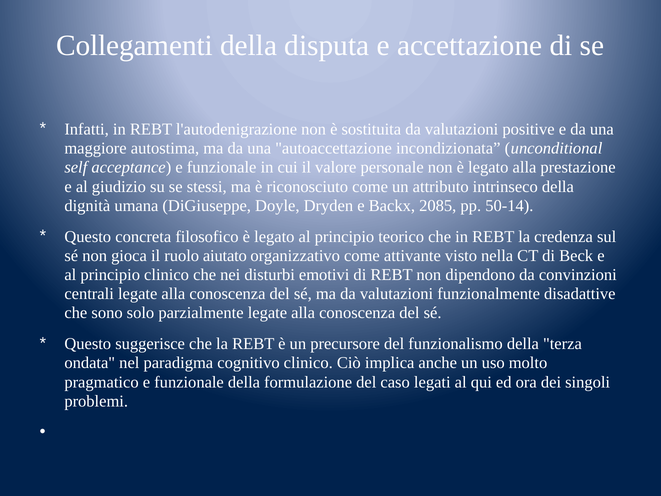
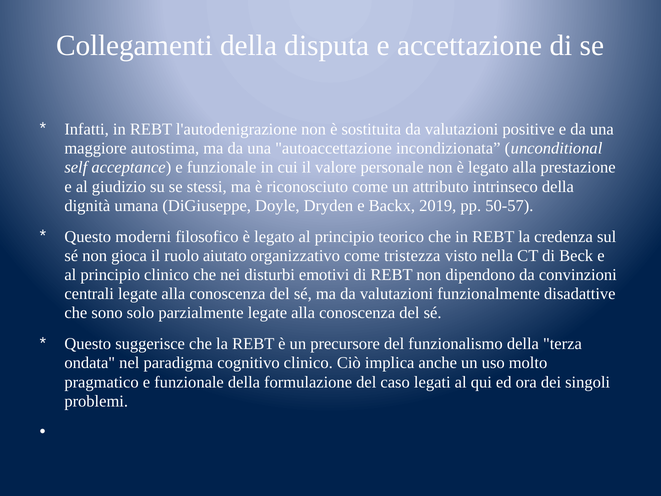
2085: 2085 -> 2019 (438, 206)
50-14: 50-14 -> 50-57 (509, 206)
concreta: concreta -> moderni (143, 237)
attivante: attivante -> tristezza (412, 256)
